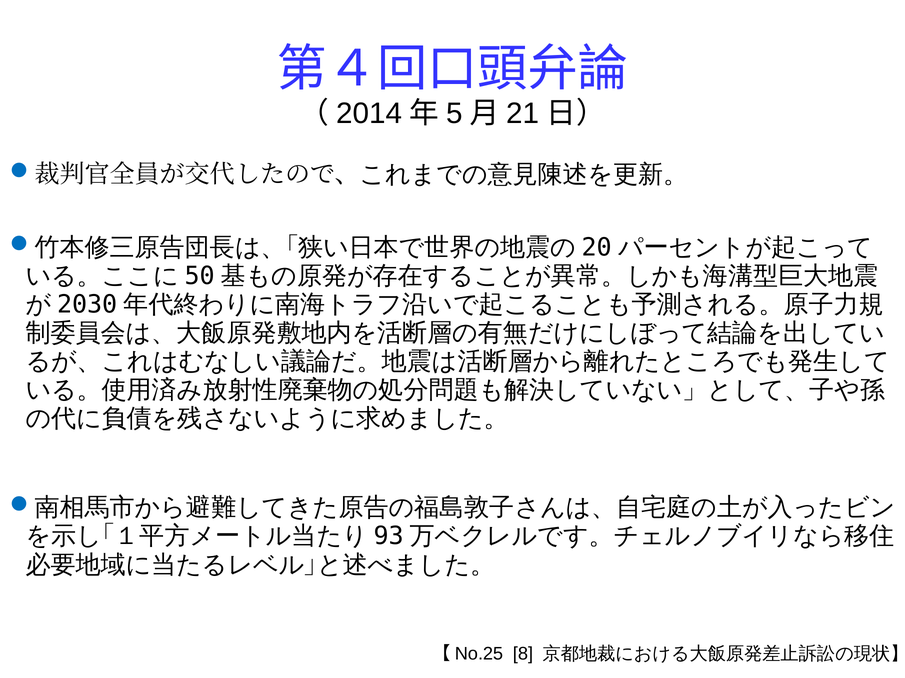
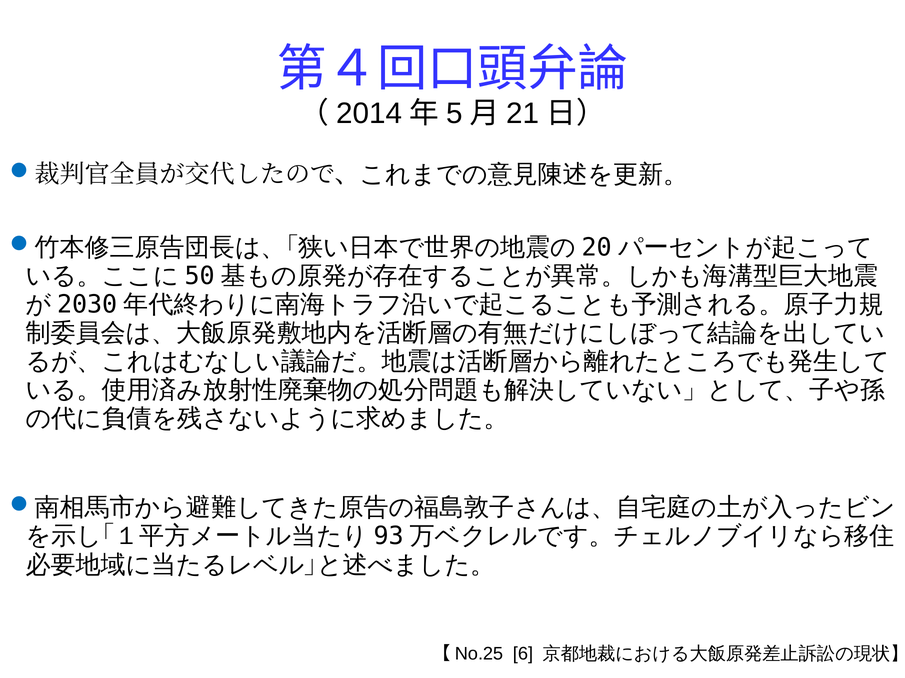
8: 8 -> 6 (523, 654)
